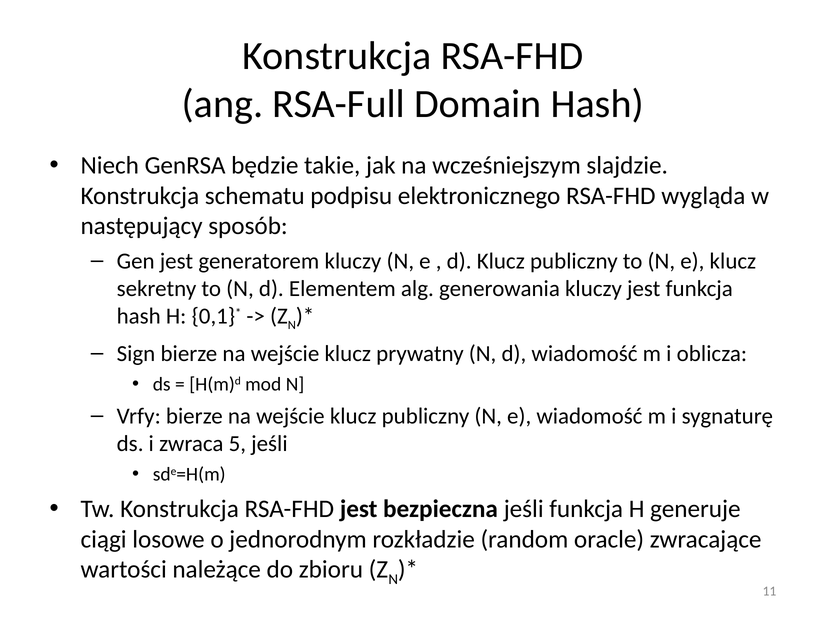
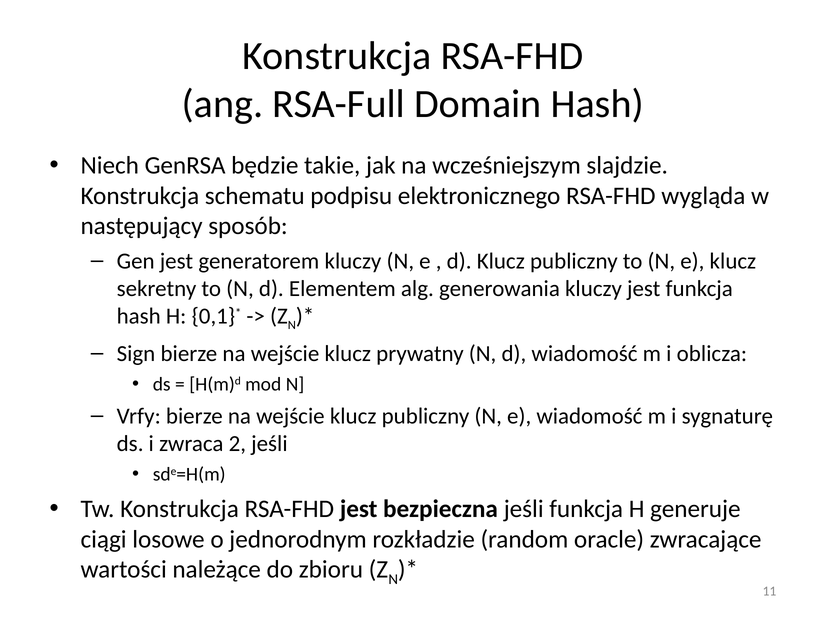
5: 5 -> 2 (237, 444)
